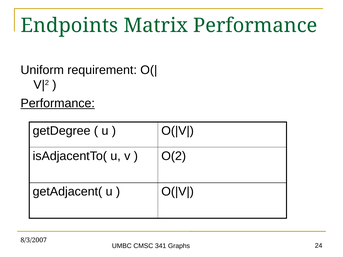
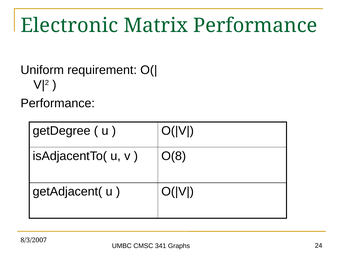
Endpoints: Endpoints -> Electronic (69, 26)
Performance underline: present -> none (58, 103)
O(2: O(2 -> O(8 (174, 156)
